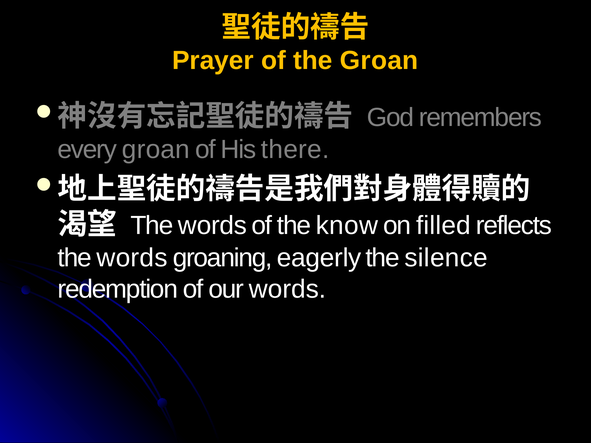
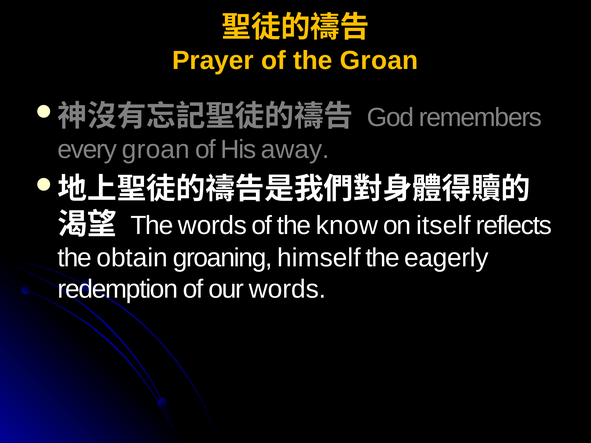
there: there -> away (295, 150)
filled: filled -> itself (444, 226)
words: words -> obtain (132, 258)
eagerly: eagerly -> himself (319, 258)
silence: silence -> eagerly (446, 258)
